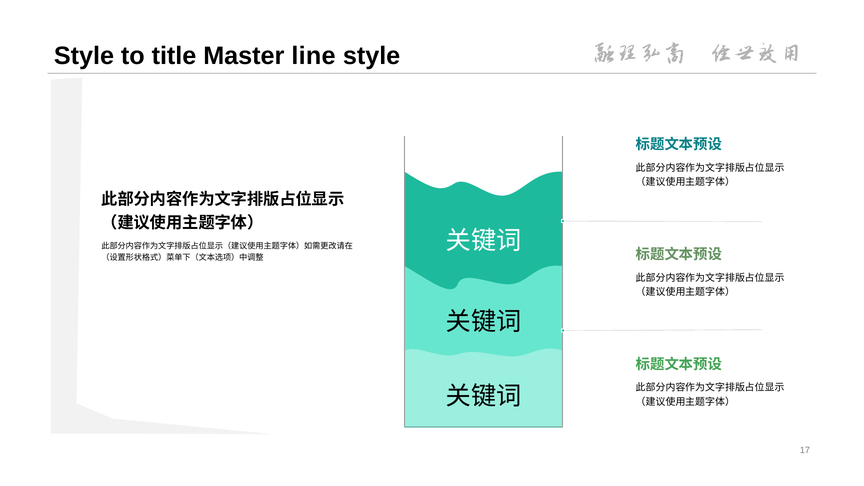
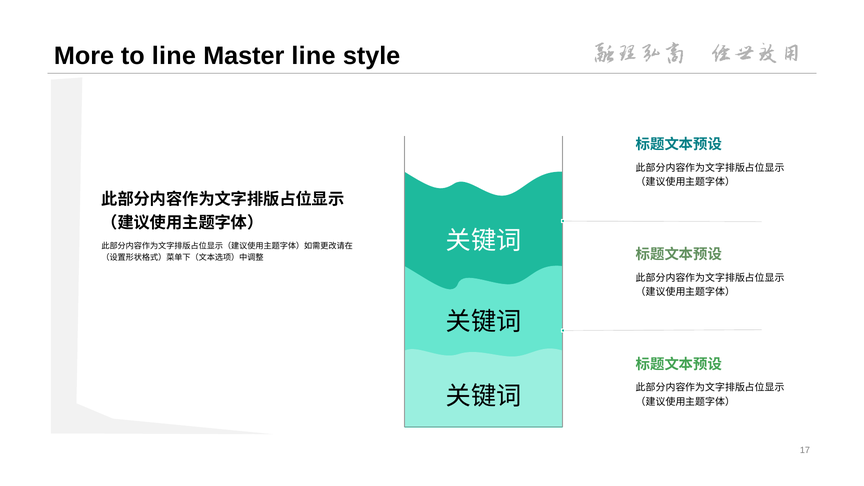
Style: Style -> More (84, 56)
to title: title -> line (174, 56)
